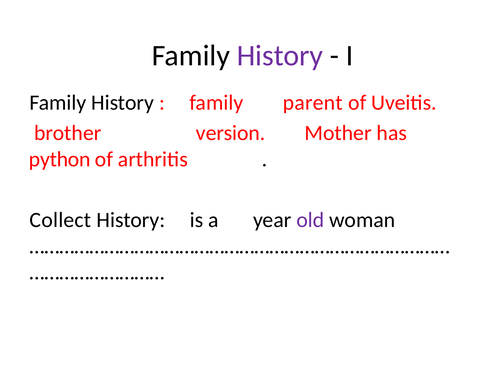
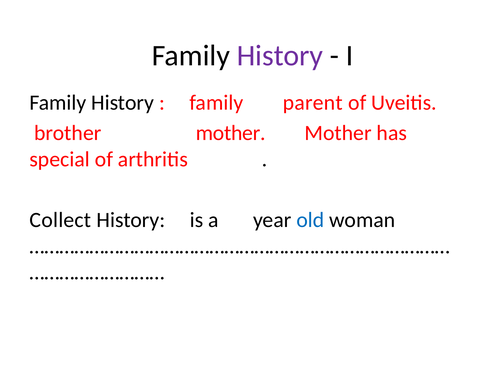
brother version: version -> mother (231, 133)
python: python -> special (60, 159)
old colour: purple -> blue (310, 220)
